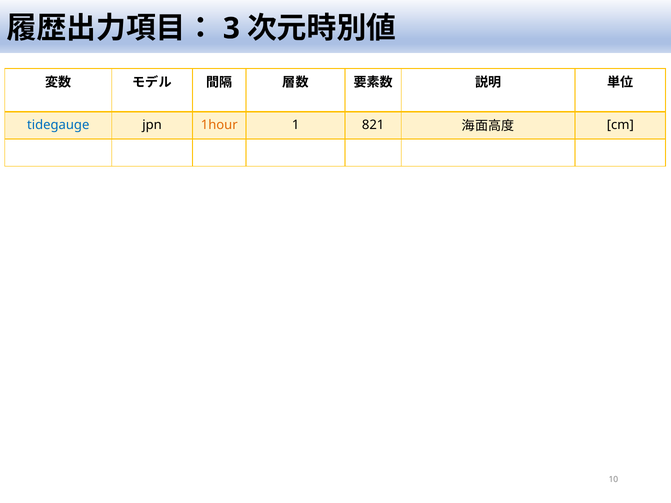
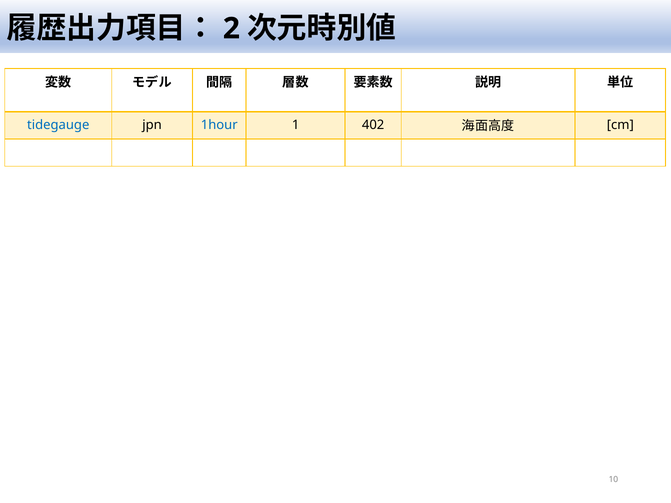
3: 3 -> 2 (231, 28)
1hour colour: orange -> blue (219, 125)
821: 821 -> 402 (373, 125)
